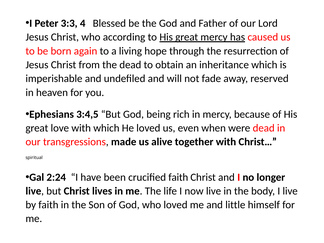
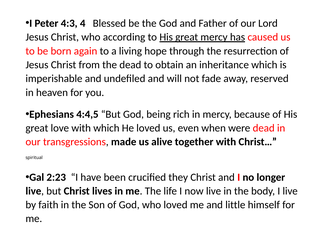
3:3: 3:3 -> 4:3 (69, 23)
3:4,5: 3:4,5 -> 4:4,5 (87, 114)
2:24: 2:24 -> 2:23 (56, 177)
crucified faith: faith -> they (178, 177)
